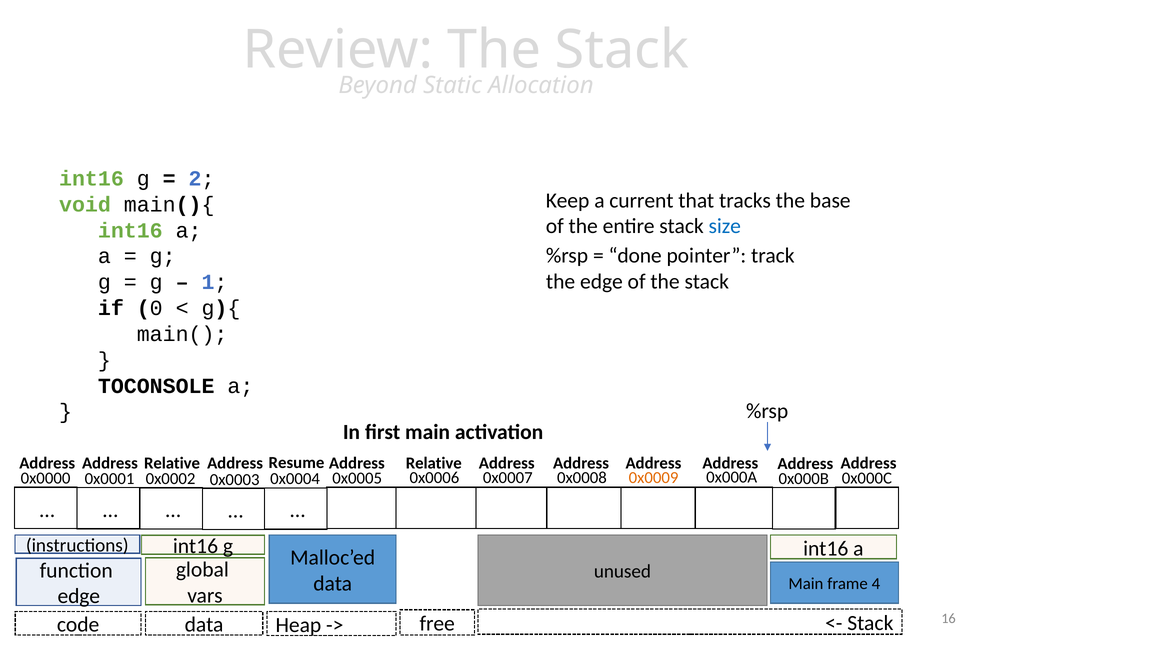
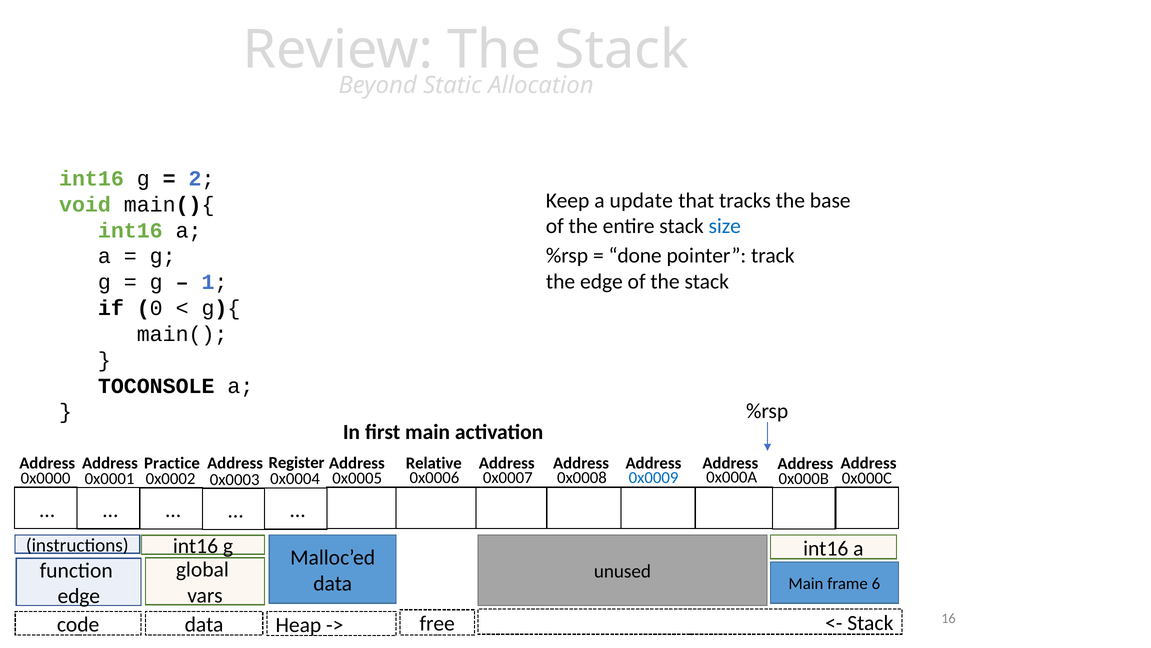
current: current -> update (641, 200)
Relative: Relative -> Practice (172, 463)
Resume: Resume -> Register (297, 462)
0x0009 colour: orange -> blue (654, 477)
4: 4 -> 6 (876, 583)
